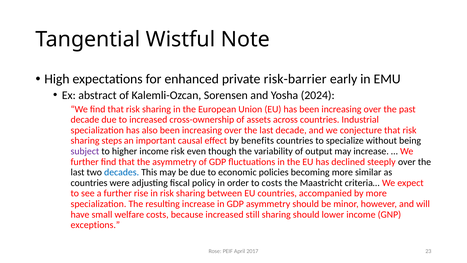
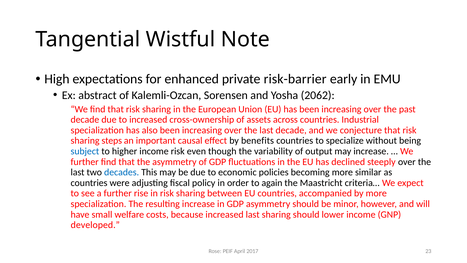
2024: 2024 -> 2062 (318, 95)
subject colour: purple -> blue (85, 151)
to costs: costs -> again (272, 183)
increased still: still -> last (253, 214)
exceptions: exceptions -> developed (95, 225)
